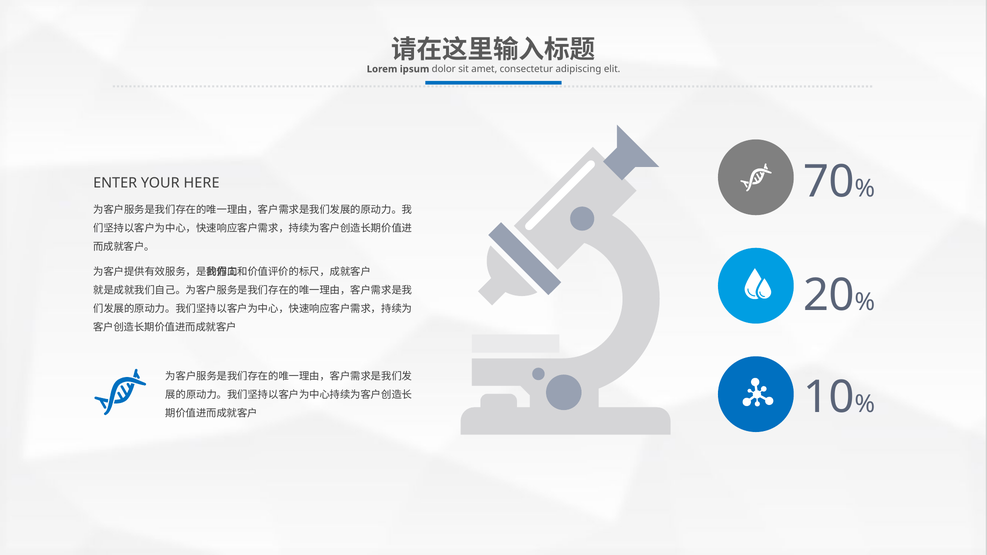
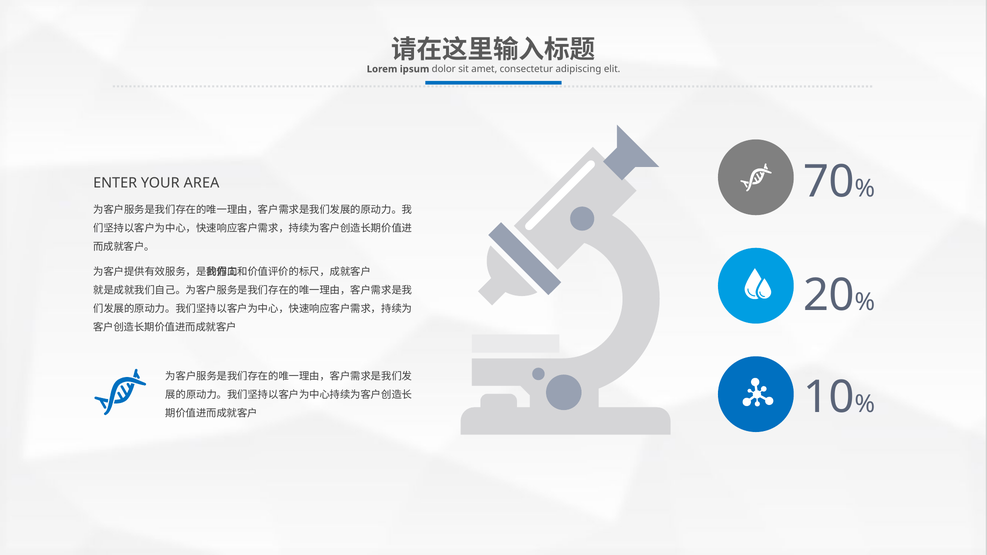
HERE: HERE -> AREA (202, 183)
